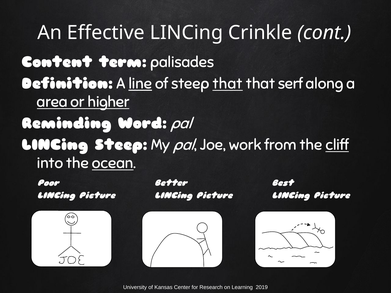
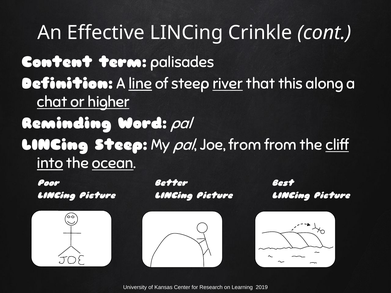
steep that: that -> river (228, 84)
serf: serf -> this (291, 84)
area: area -> chat (52, 102)
Joe work: work -> from (245, 145)
into underline: none -> present (50, 163)
